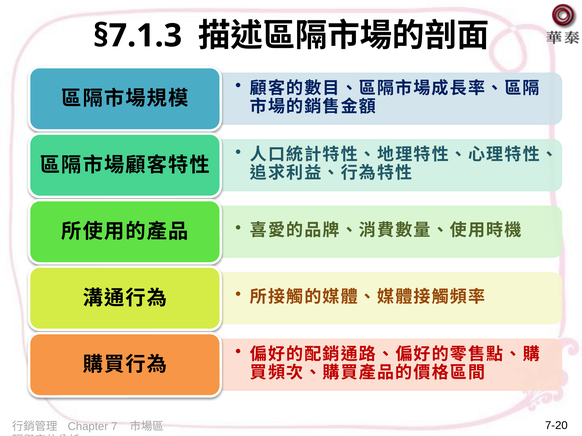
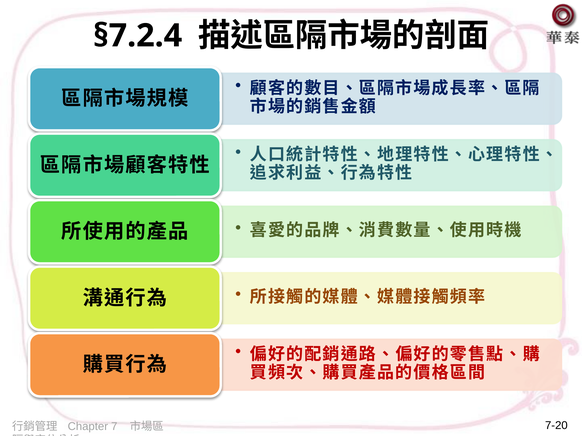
§7.1.3: §7.1.3 -> §7.2.4 (138, 36)
